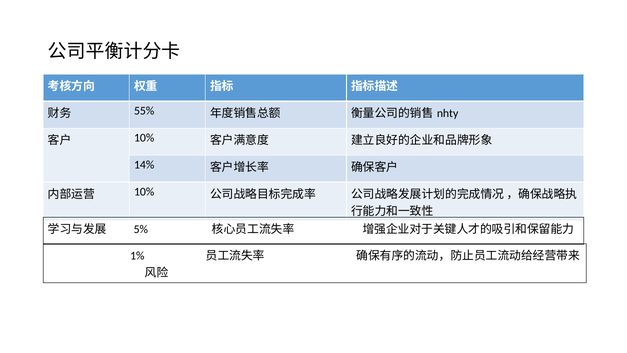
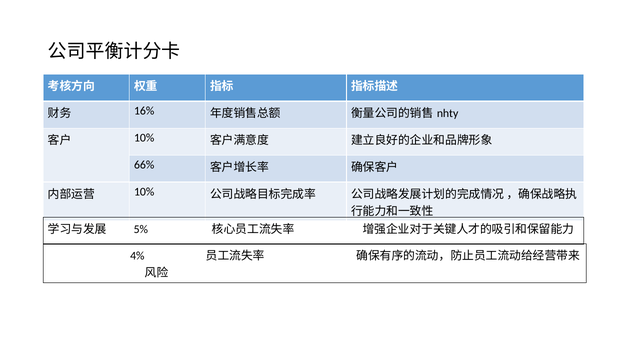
55%: 55% -> 16% (144, 111)
14%: 14% -> 66% (144, 165)
1%: 1% -> 4% (137, 256)
